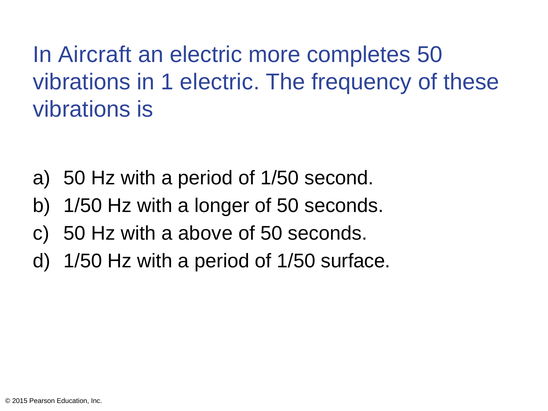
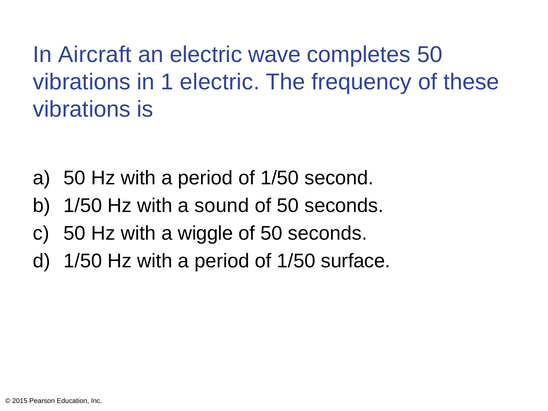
more: more -> wave (275, 55)
longer: longer -> sound (222, 206)
above: above -> wiggle (206, 233)
